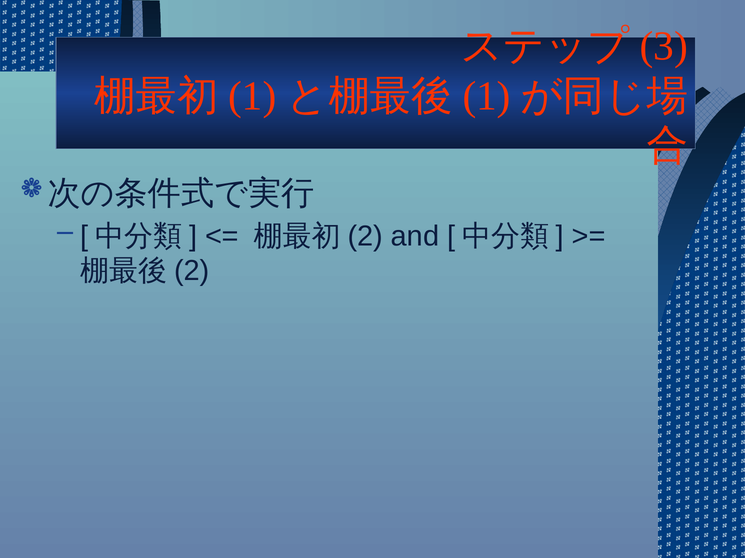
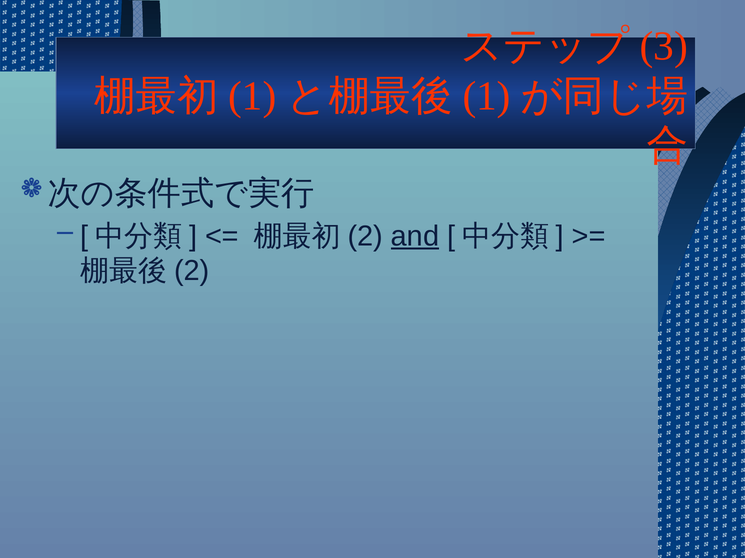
and underline: none -> present (415, 236)
